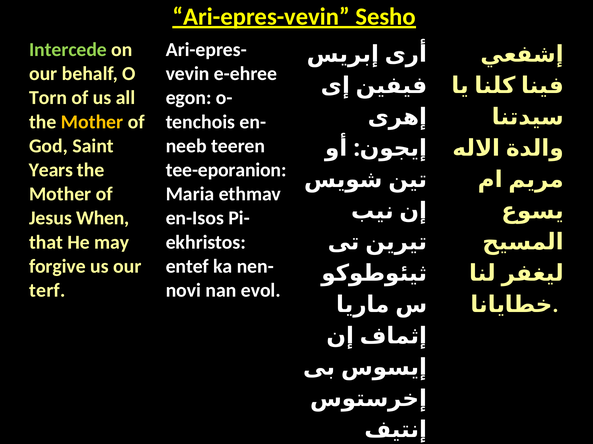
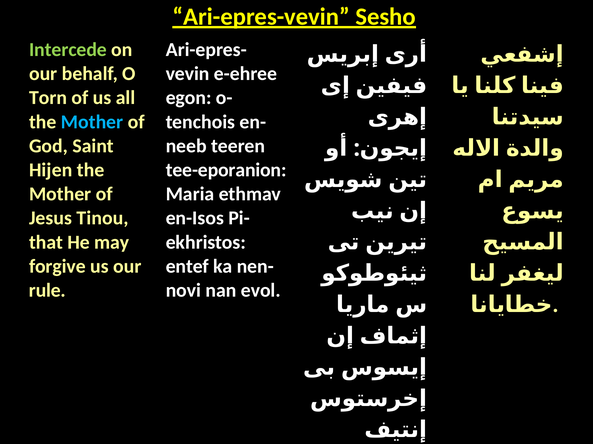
Mother colour: yellow -> light blue (92, 122)
Years: Years -> Hijen (51, 170)
When: When -> Tinou (103, 219)
terf: terf -> rule (47, 291)
